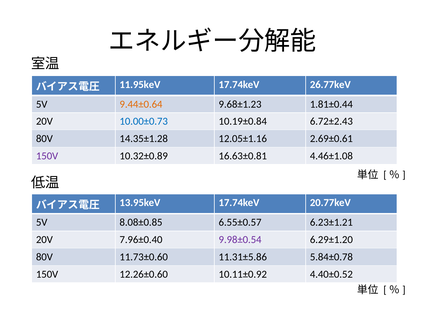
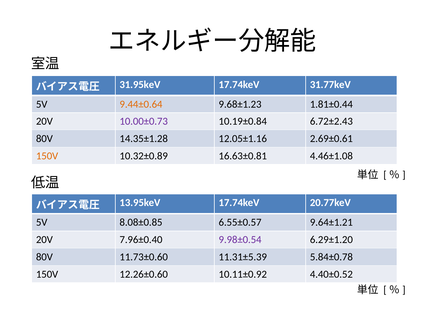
11.95keV: 11.95keV -> 31.95keV (140, 84)
26.77keV: 26.77keV -> 31.77keV (330, 84)
10.00±0.73 colour: blue -> purple (144, 121)
150V colour: purple -> orange (47, 156)
6.23±1.21: 6.23±1.21 -> 9.64±1.21 (331, 222)
11.31±5.86: 11.31±5.86 -> 11.31±5.39 (243, 257)
